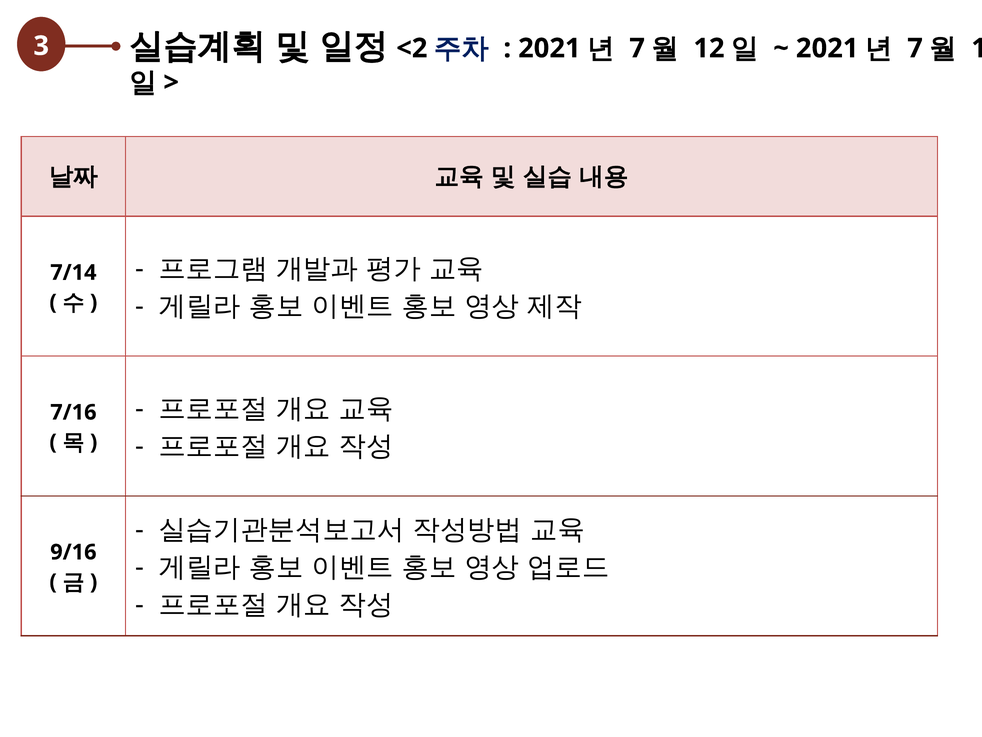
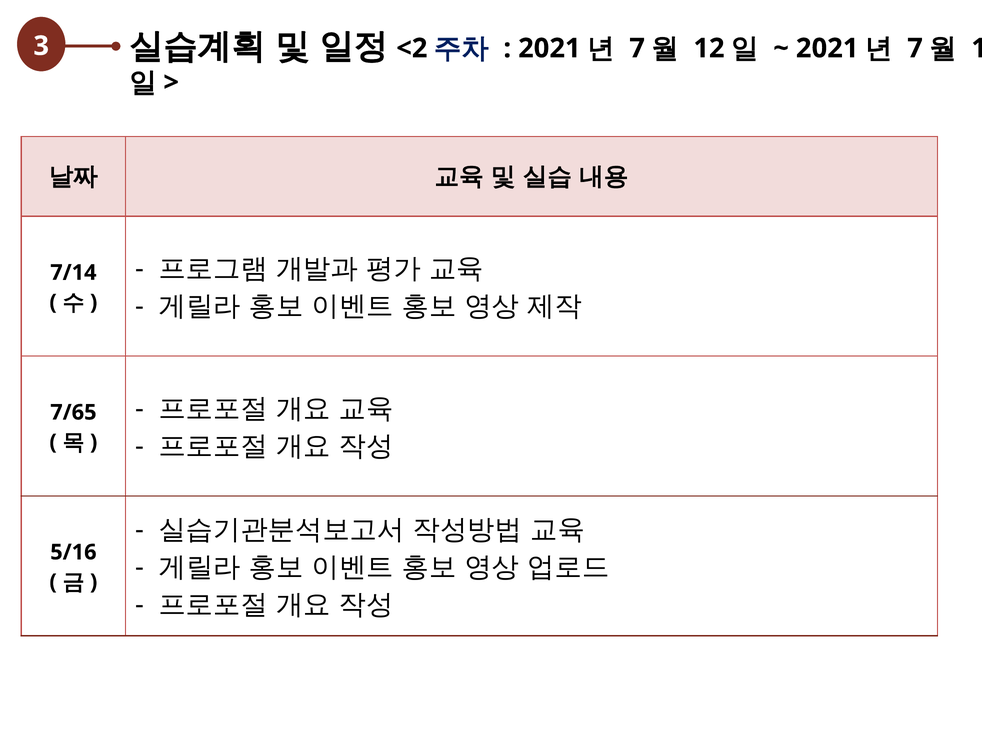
7/16: 7/16 -> 7/65 (73, 412)
9/16: 9/16 -> 5/16 (73, 552)
